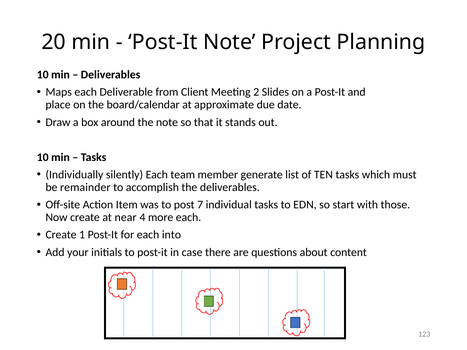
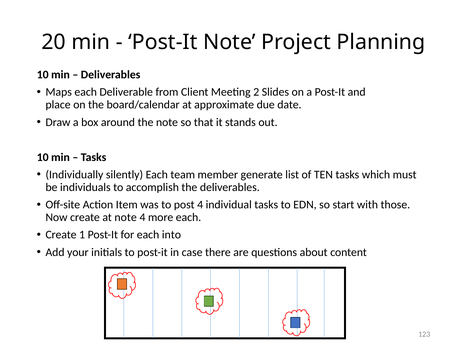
remainder: remainder -> individuals (85, 187)
post 7: 7 -> 4 (200, 205)
at near: near -> note (126, 217)
